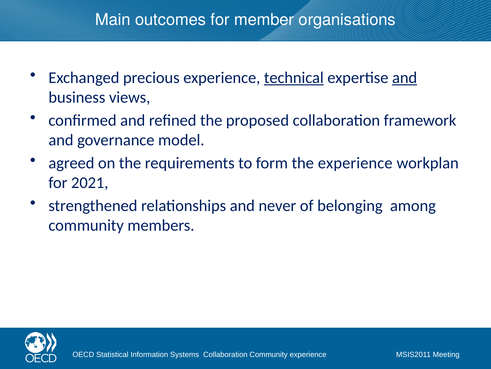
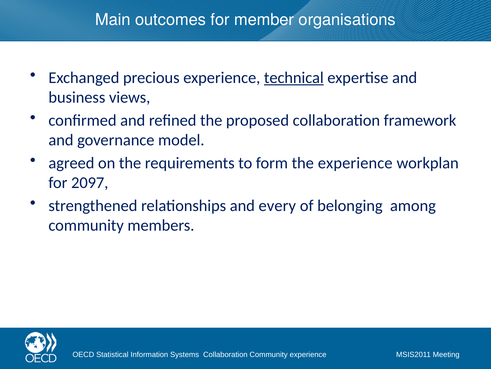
and underline: present -> none (405, 78)
2021: 2021 -> 2097 (90, 182)
never: never -> every (277, 205)
